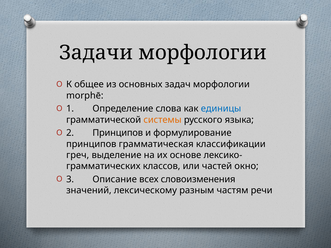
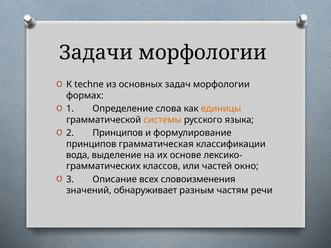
общее: общее -> techne (89, 85)
morphē: morphē -> формах (85, 96)
единицы colour: blue -> orange (221, 109)
греч: греч -> вода (78, 155)
лексическому: лексическому -> обнаруживает (145, 190)
